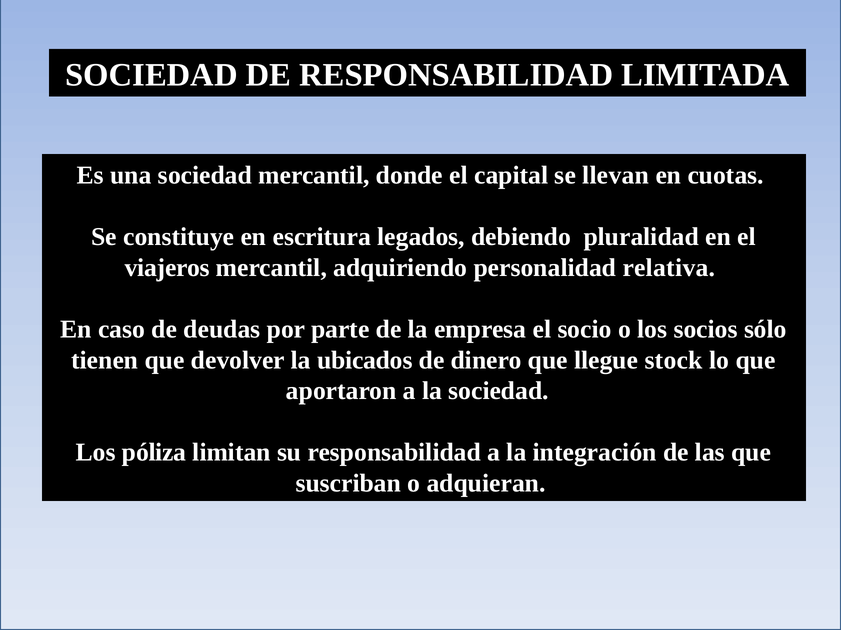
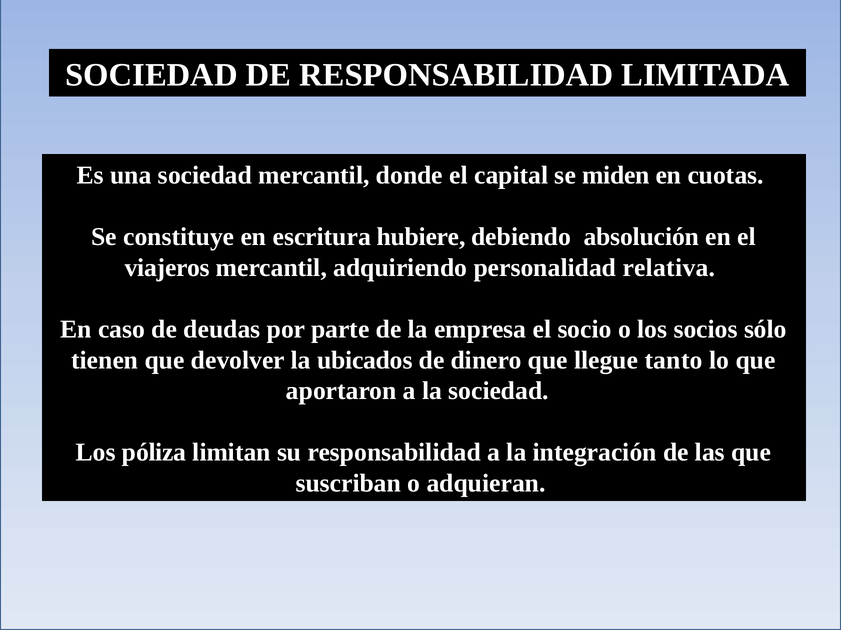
llevan: llevan -> miden (616, 176)
legados: legados -> hubiere (421, 237)
pluralidad: pluralidad -> absolución (641, 237)
stock: stock -> tanto (674, 361)
